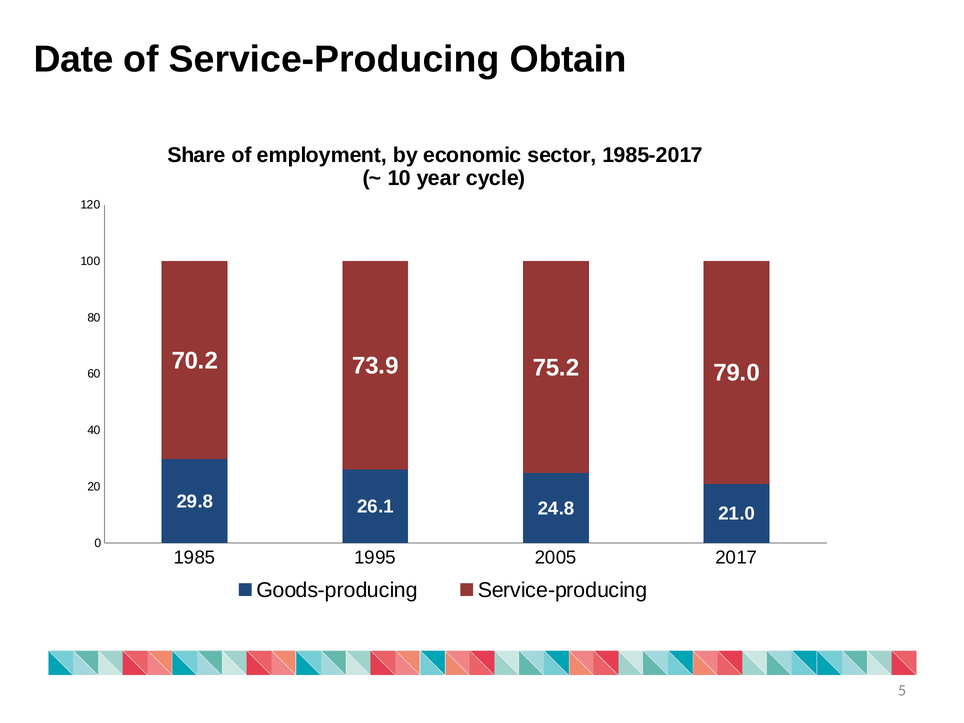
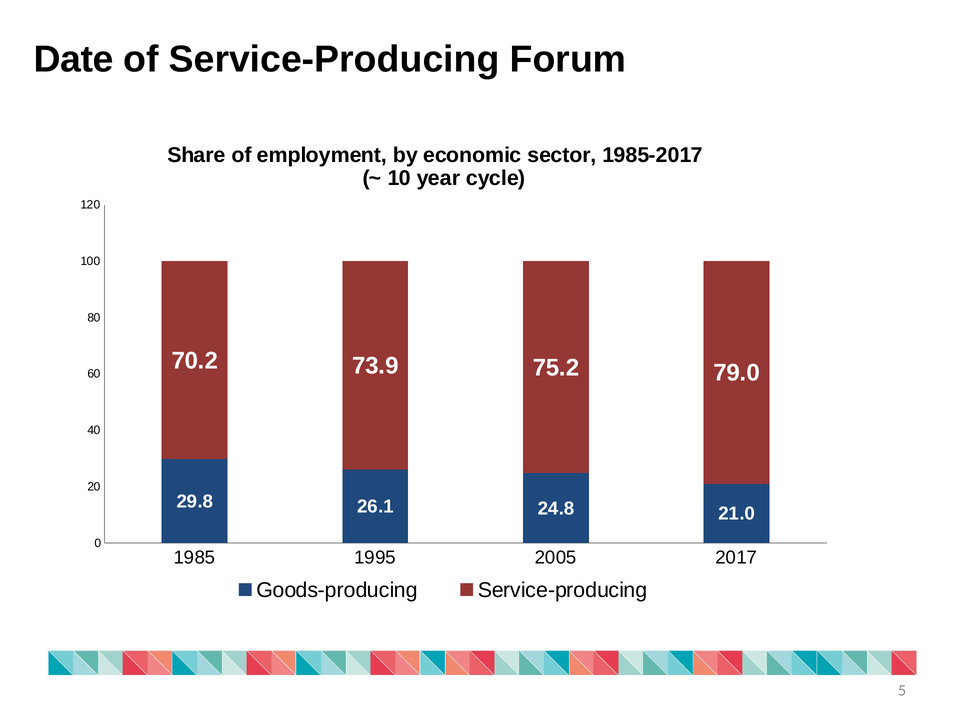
Obtain: Obtain -> Forum (568, 59)
